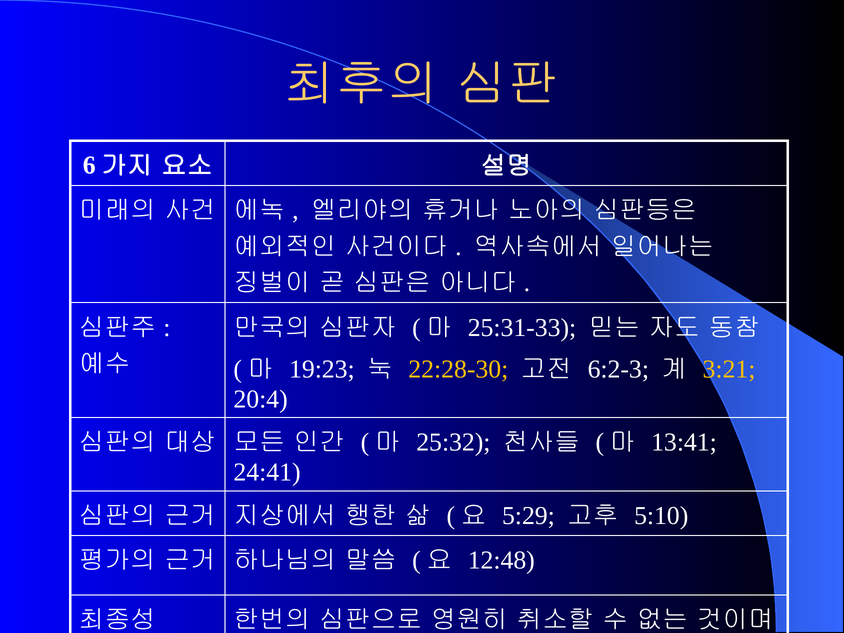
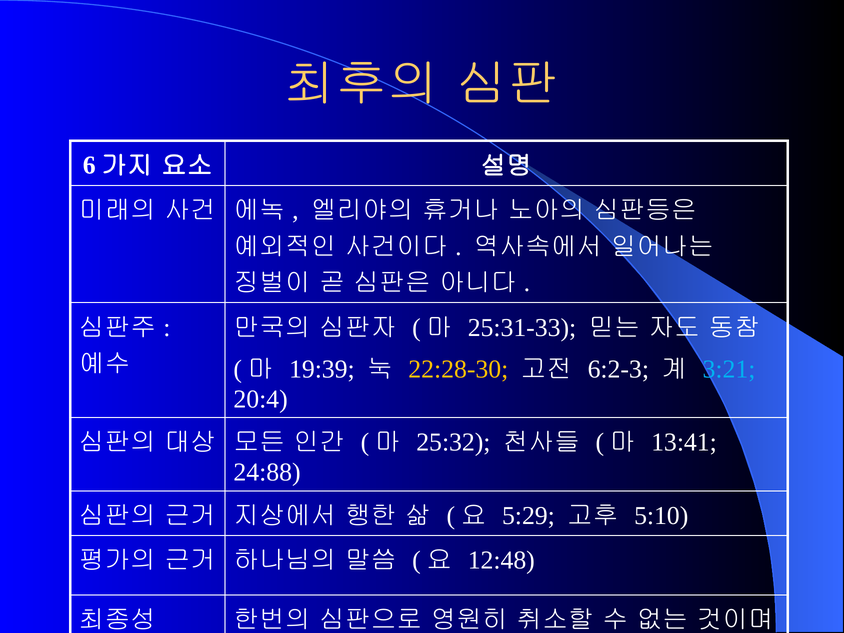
19:23: 19:23 -> 19:39 (322, 369)
3:21 colour: yellow -> light blue (729, 369)
24:41: 24:41 -> 24:88 (267, 472)
